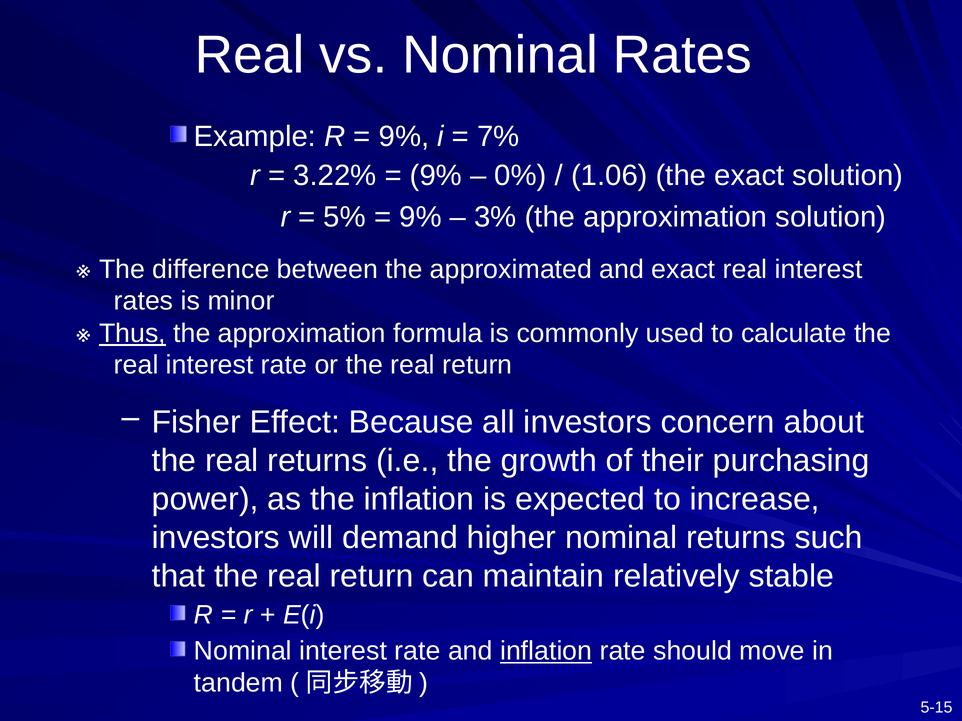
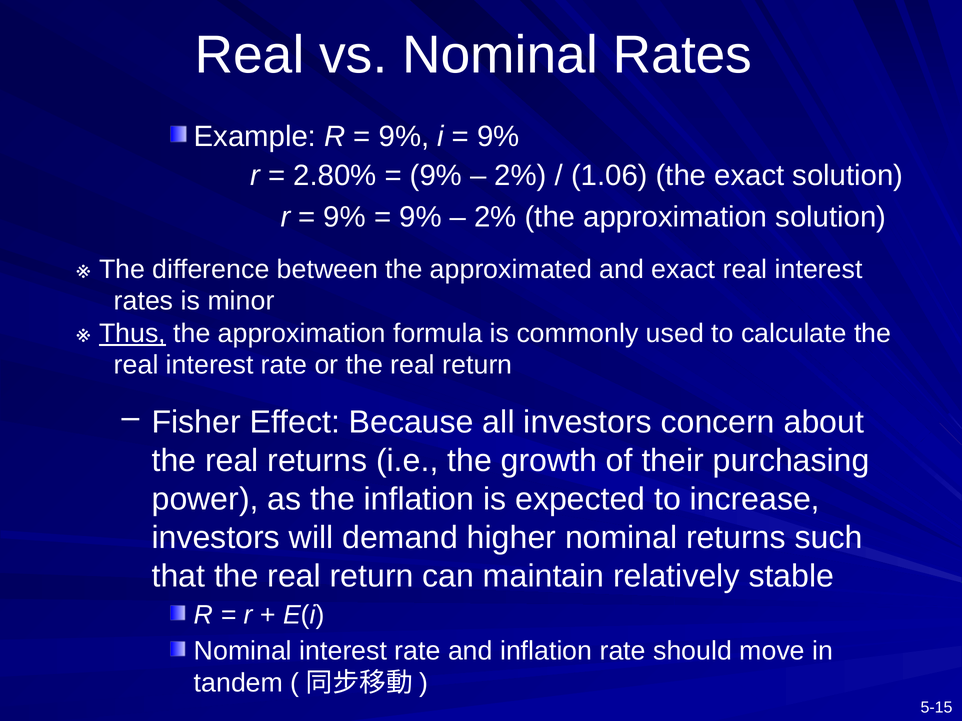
7%: 7% -> 9% (498, 137)
3.22%: 3.22% -> 2.80% (335, 176)
0%: 0% -> 2% (521, 176)
5%: 5% -> 9% (345, 217)
3%: 3% -> 2% (495, 217)
inflation underline: present -> none (546, 652)
